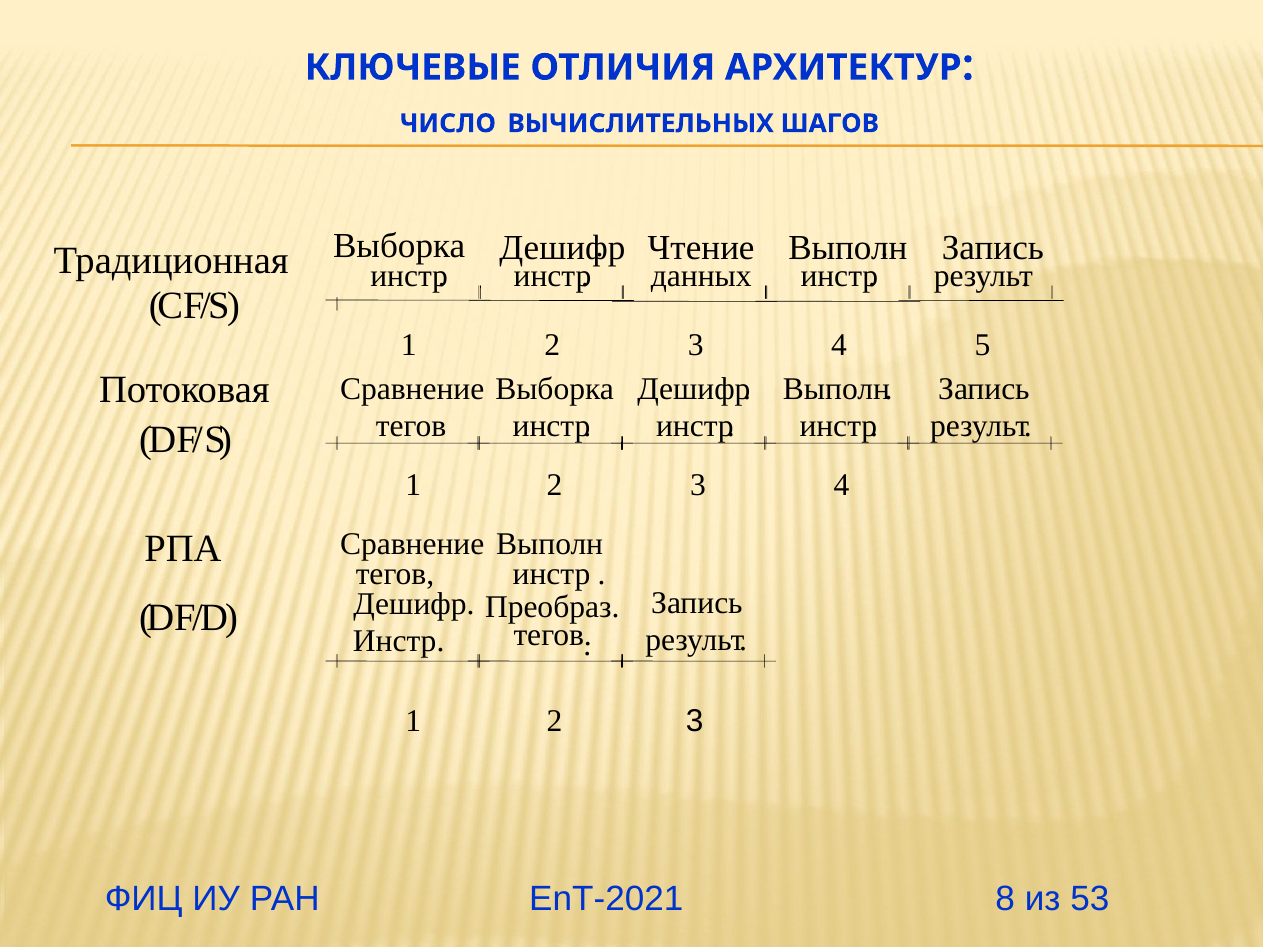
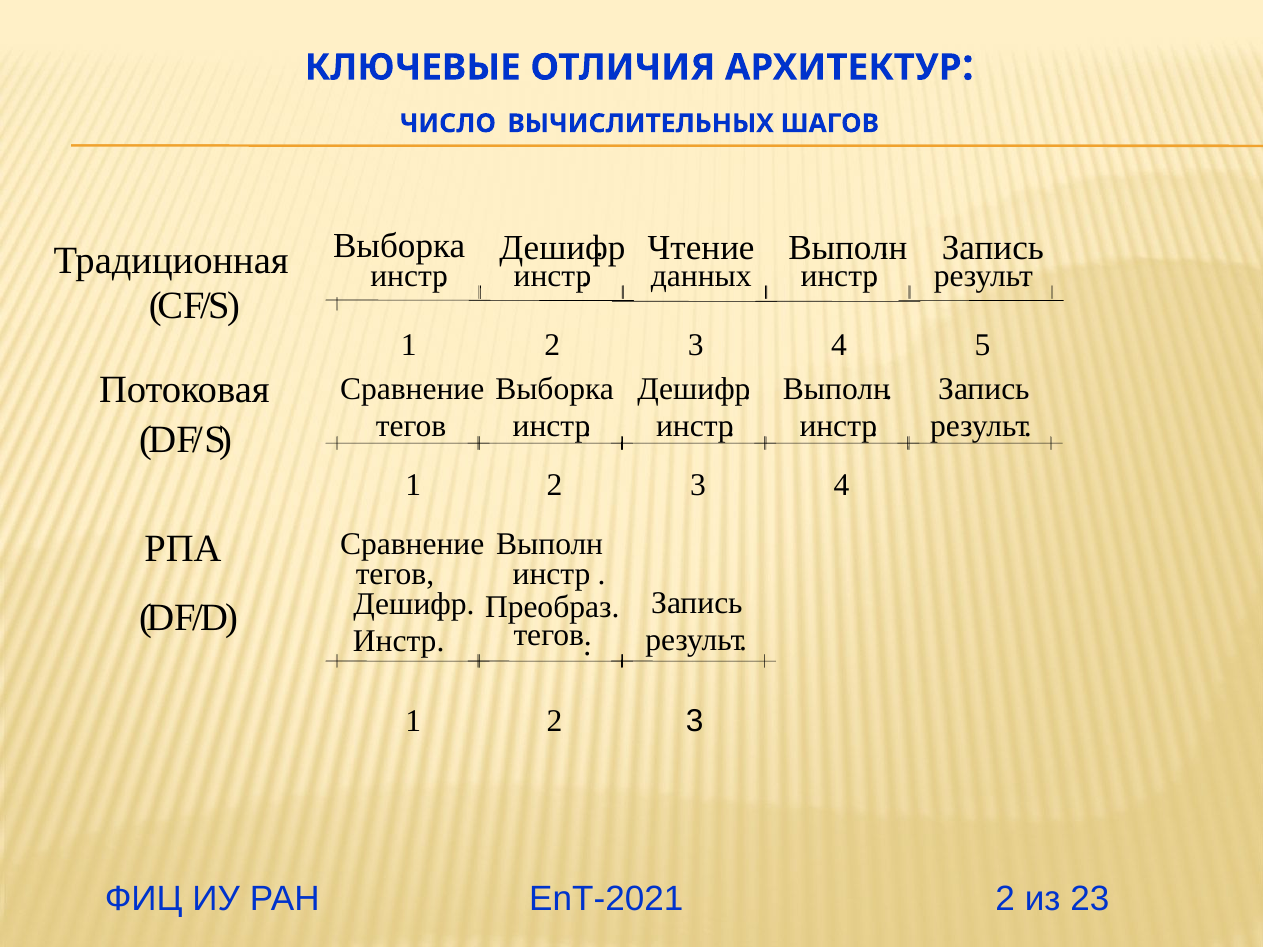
EnT-2021 8: 8 -> 2 (1005, 900)
53: 53 -> 23 (1090, 900)
